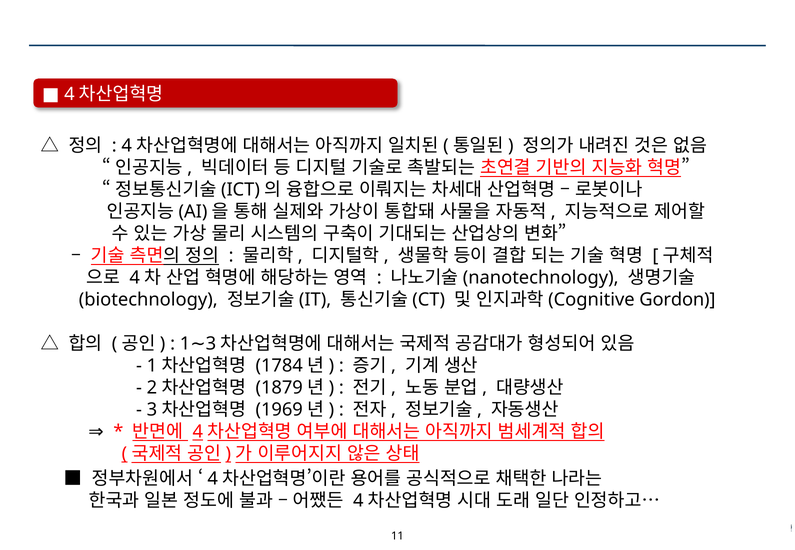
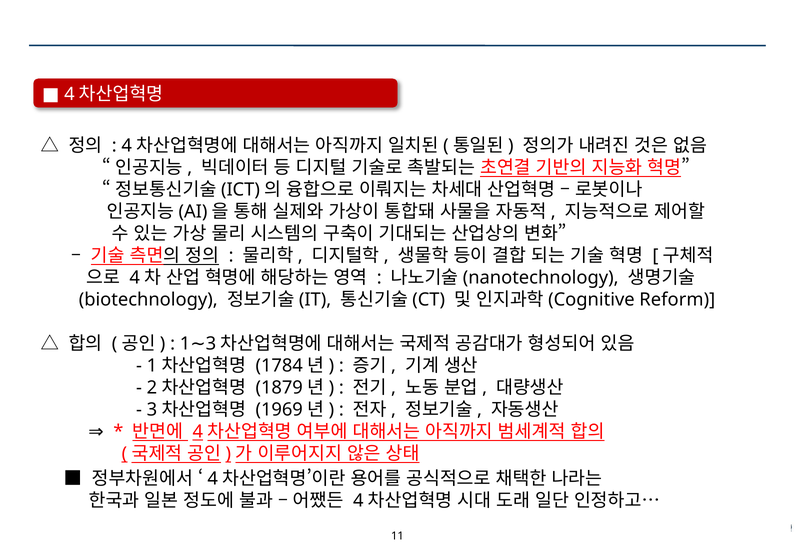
Gordon: Gordon -> Reform (677, 300)
